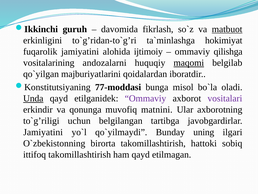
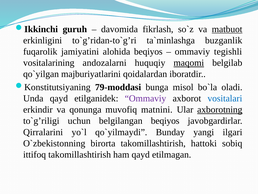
hokimiyat: hokimiyat -> buzganlik (224, 40)
alohida ijtimoiy: ijtimoiy -> beqiyos (148, 52)
qilishga: qilishga -> tegishli (228, 52)
77-moddasi: 77-moddasi -> 79-moddasi (118, 87)
Unda underline: present -> none (33, 98)
vositalari colour: purple -> blue (225, 98)
axborotning underline: none -> present (220, 109)
belgilangan tartibga: tartibga -> beqiyos (165, 121)
Jamiyatini: Jamiyatini -> Qirralarini (43, 132)
uning: uning -> yangi (204, 132)
